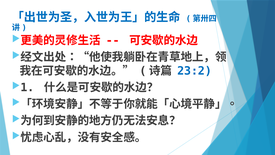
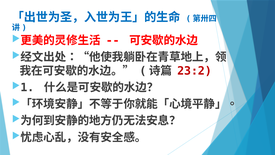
23:2 colour: blue -> red (194, 71)
